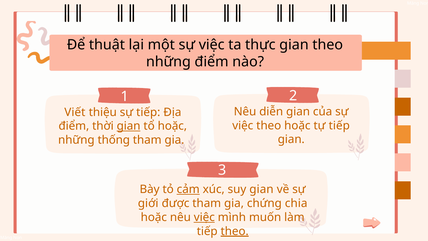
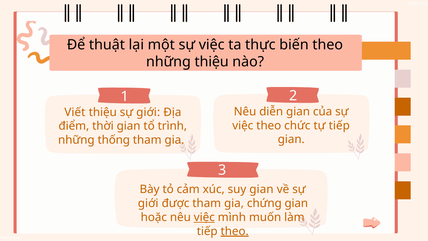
thực gian: gian -> biến (294, 45)
những điểm: điểm -> thiệu (212, 62)
thiệu sự tiếp: tiếp -> giới (148, 112)
theo hoặc: hoặc -> chức (297, 125)
gian underline: present -> none (129, 126)
tổ hoặc: hoặc -> trình (172, 126)
cảm underline: present -> none (188, 189)
chứng chia: chia -> gian (296, 203)
